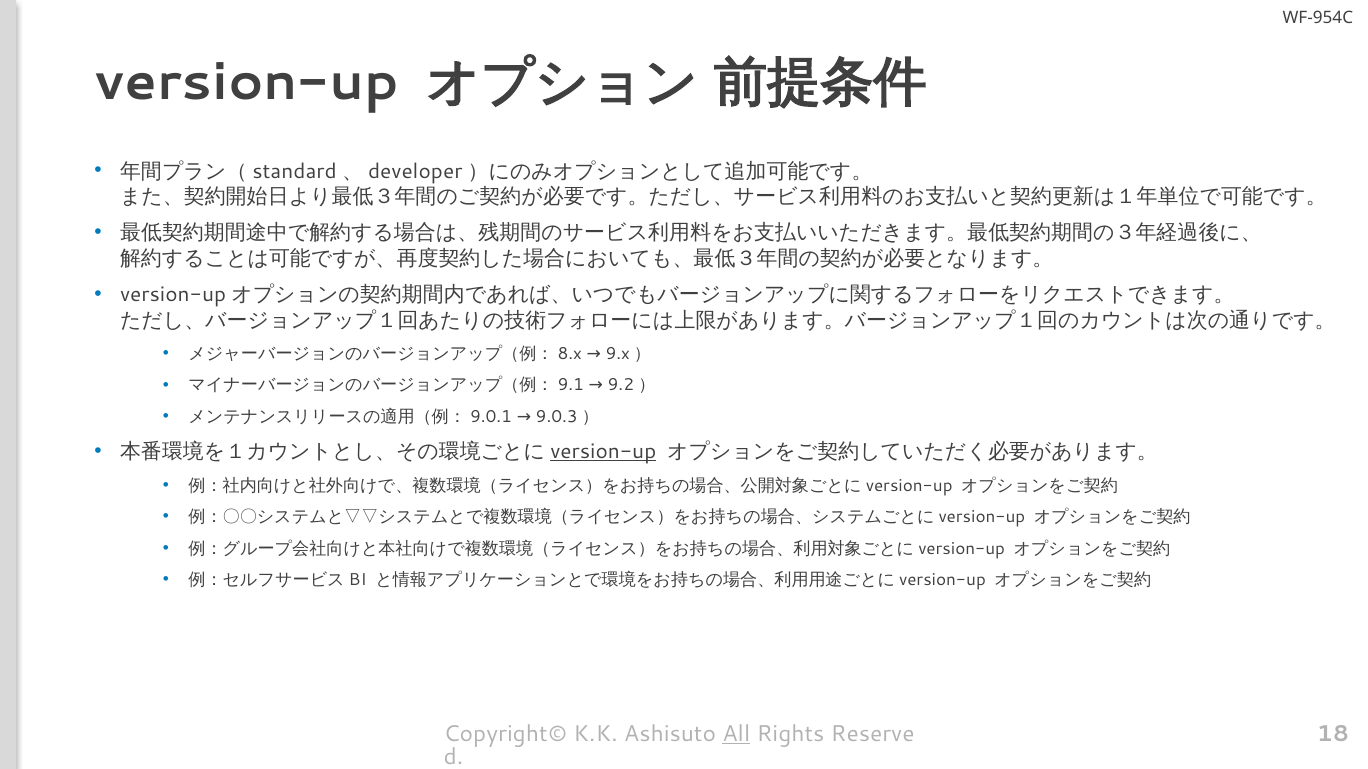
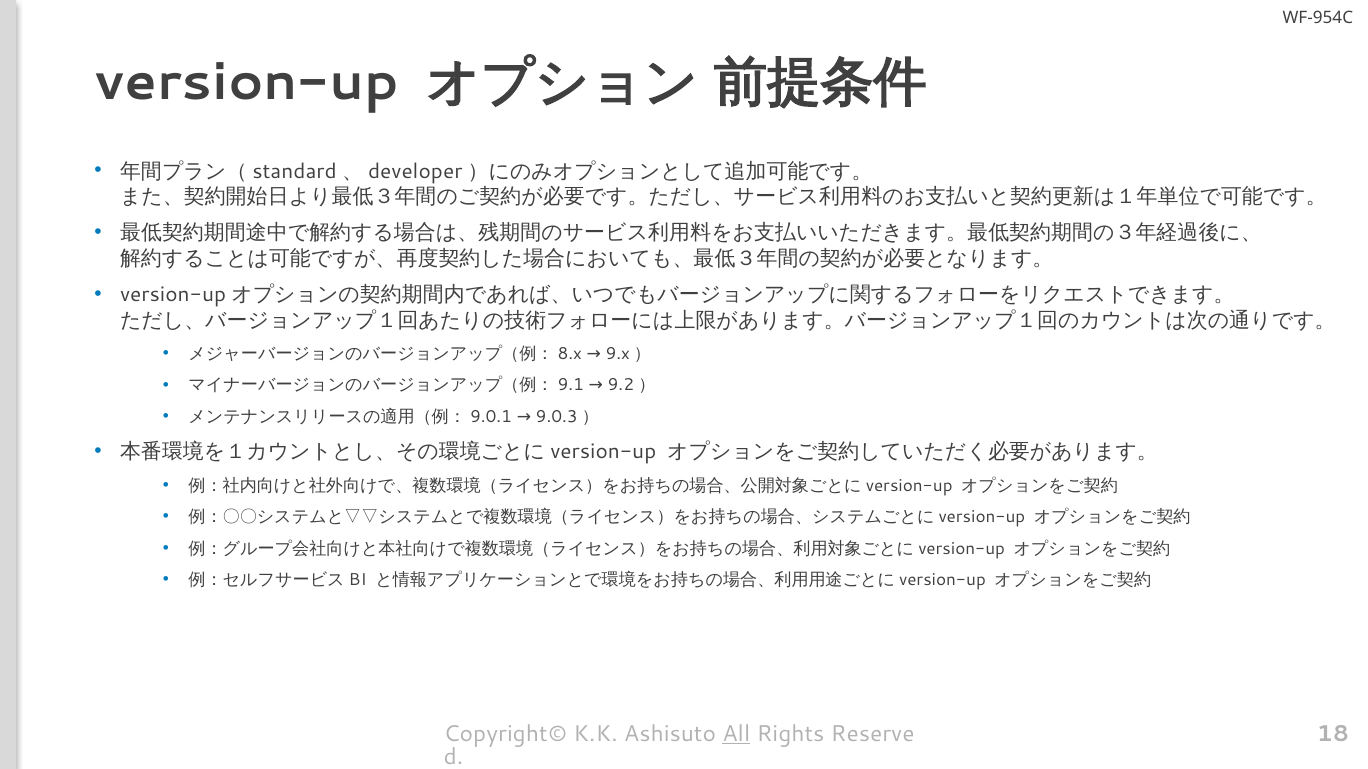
version-up underline: present -> none (603, 452)
